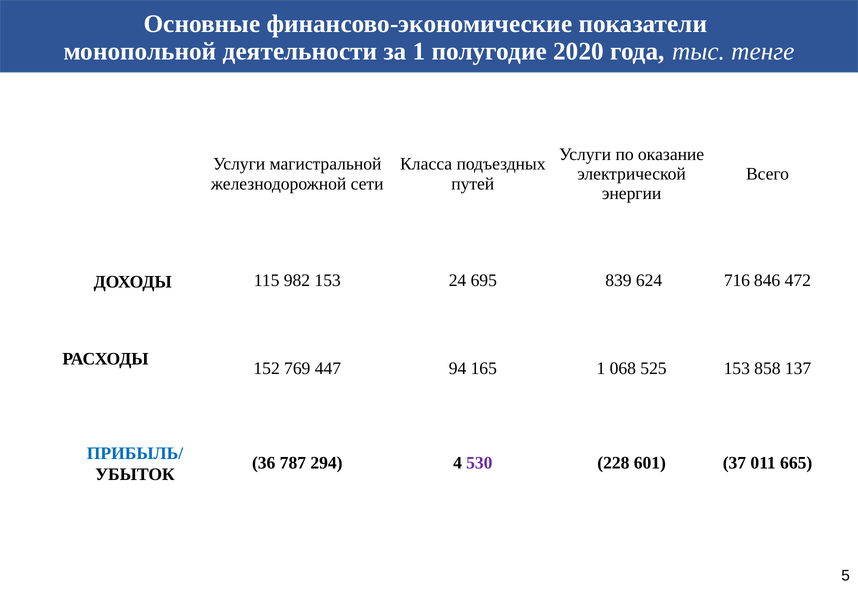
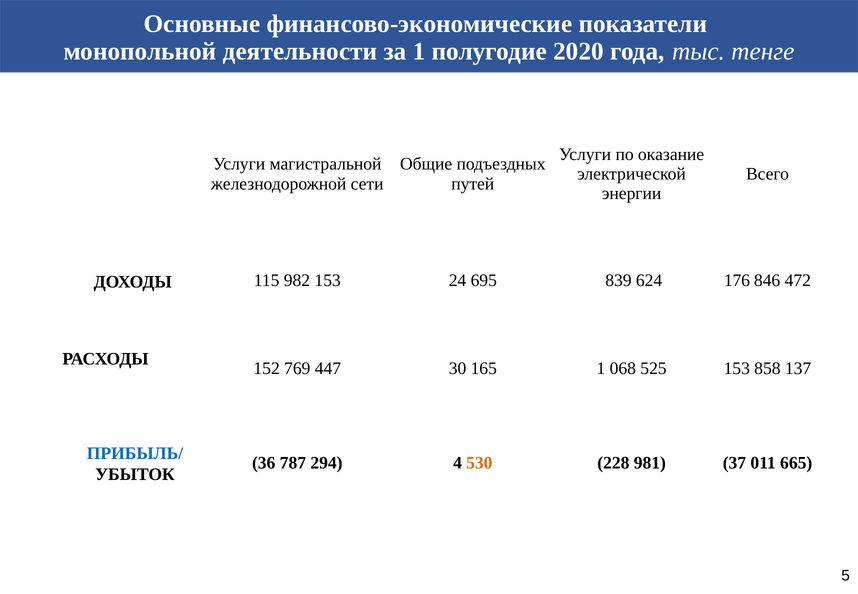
Класса: Класса -> Общие (426, 164)
716: 716 -> 176 (737, 280)
94: 94 -> 30 (458, 369)
530 colour: purple -> orange (479, 463)
601: 601 -> 981 (650, 463)
